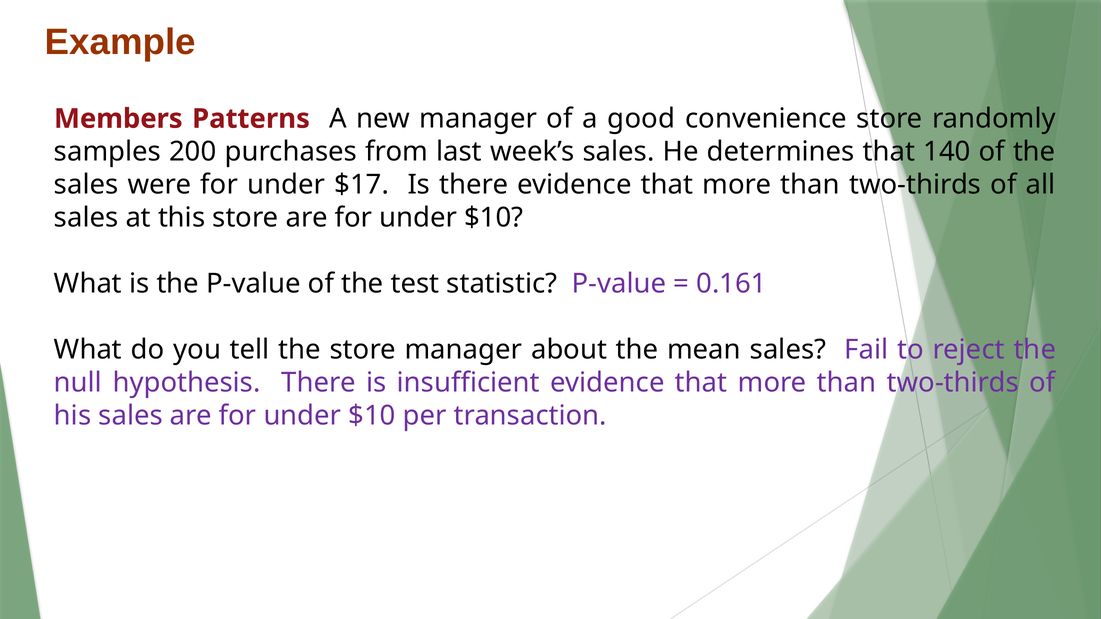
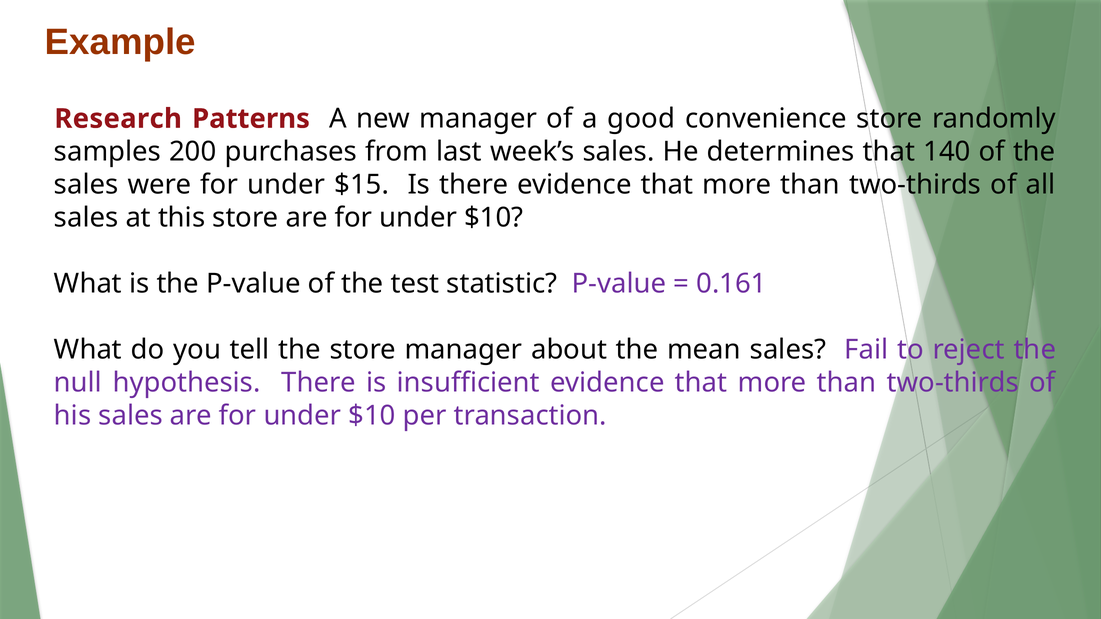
Members: Members -> Research (118, 119)
$17: $17 -> $15 (362, 185)
